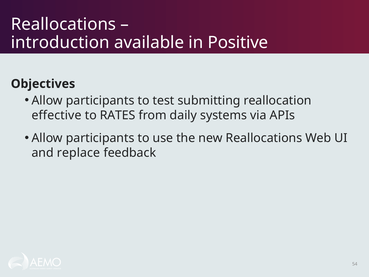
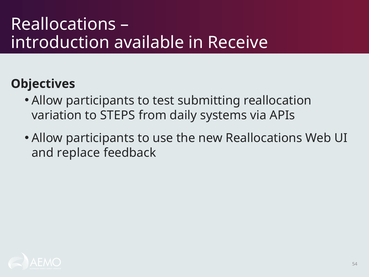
Positive: Positive -> Receive (238, 42)
effective: effective -> variation (57, 115)
RATES: RATES -> STEPS (118, 115)
